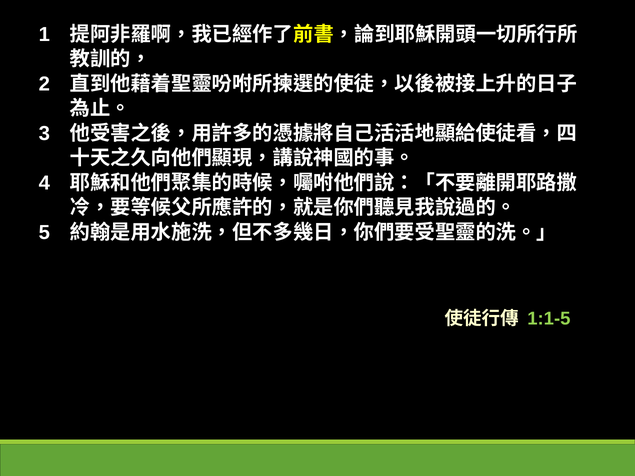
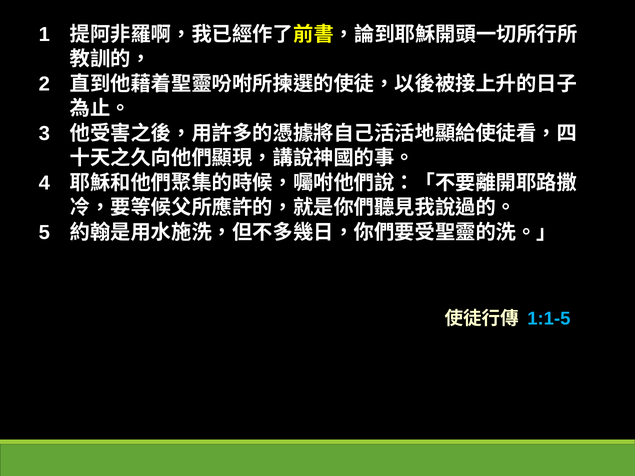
1:1-5 colour: light green -> light blue (549, 319)
